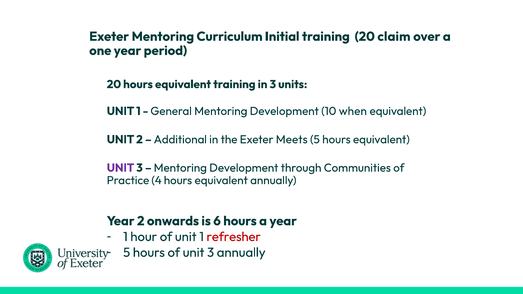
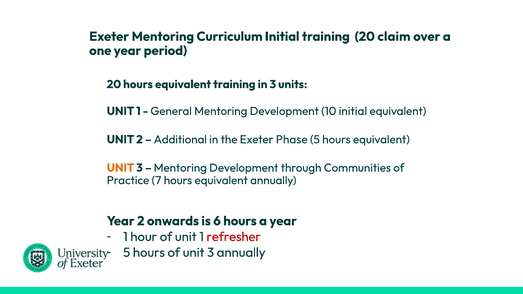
10 when: when -> initial (353, 111)
Meets: Meets -> Phase (292, 140)
UNIT colour: purple -> orange (121, 168)
4: 4 -> 7 (156, 180)
